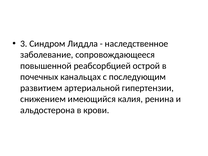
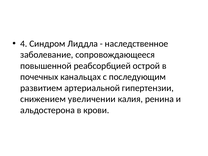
3: 3 -> 4 (24, 44)
имеющийся: имеющийся -> увеличении (92, 99)
